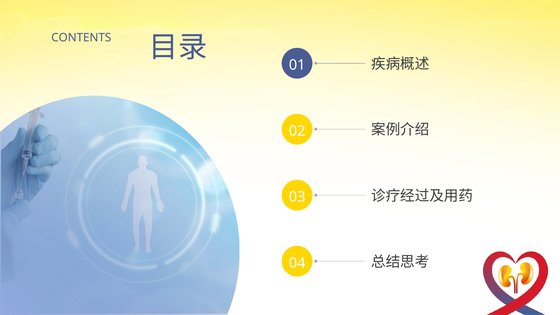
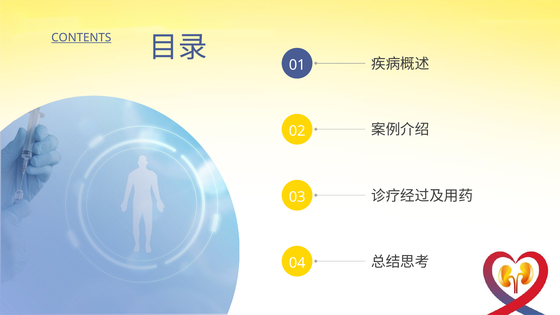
CONTENTS underline: none -> present (81, 38)
